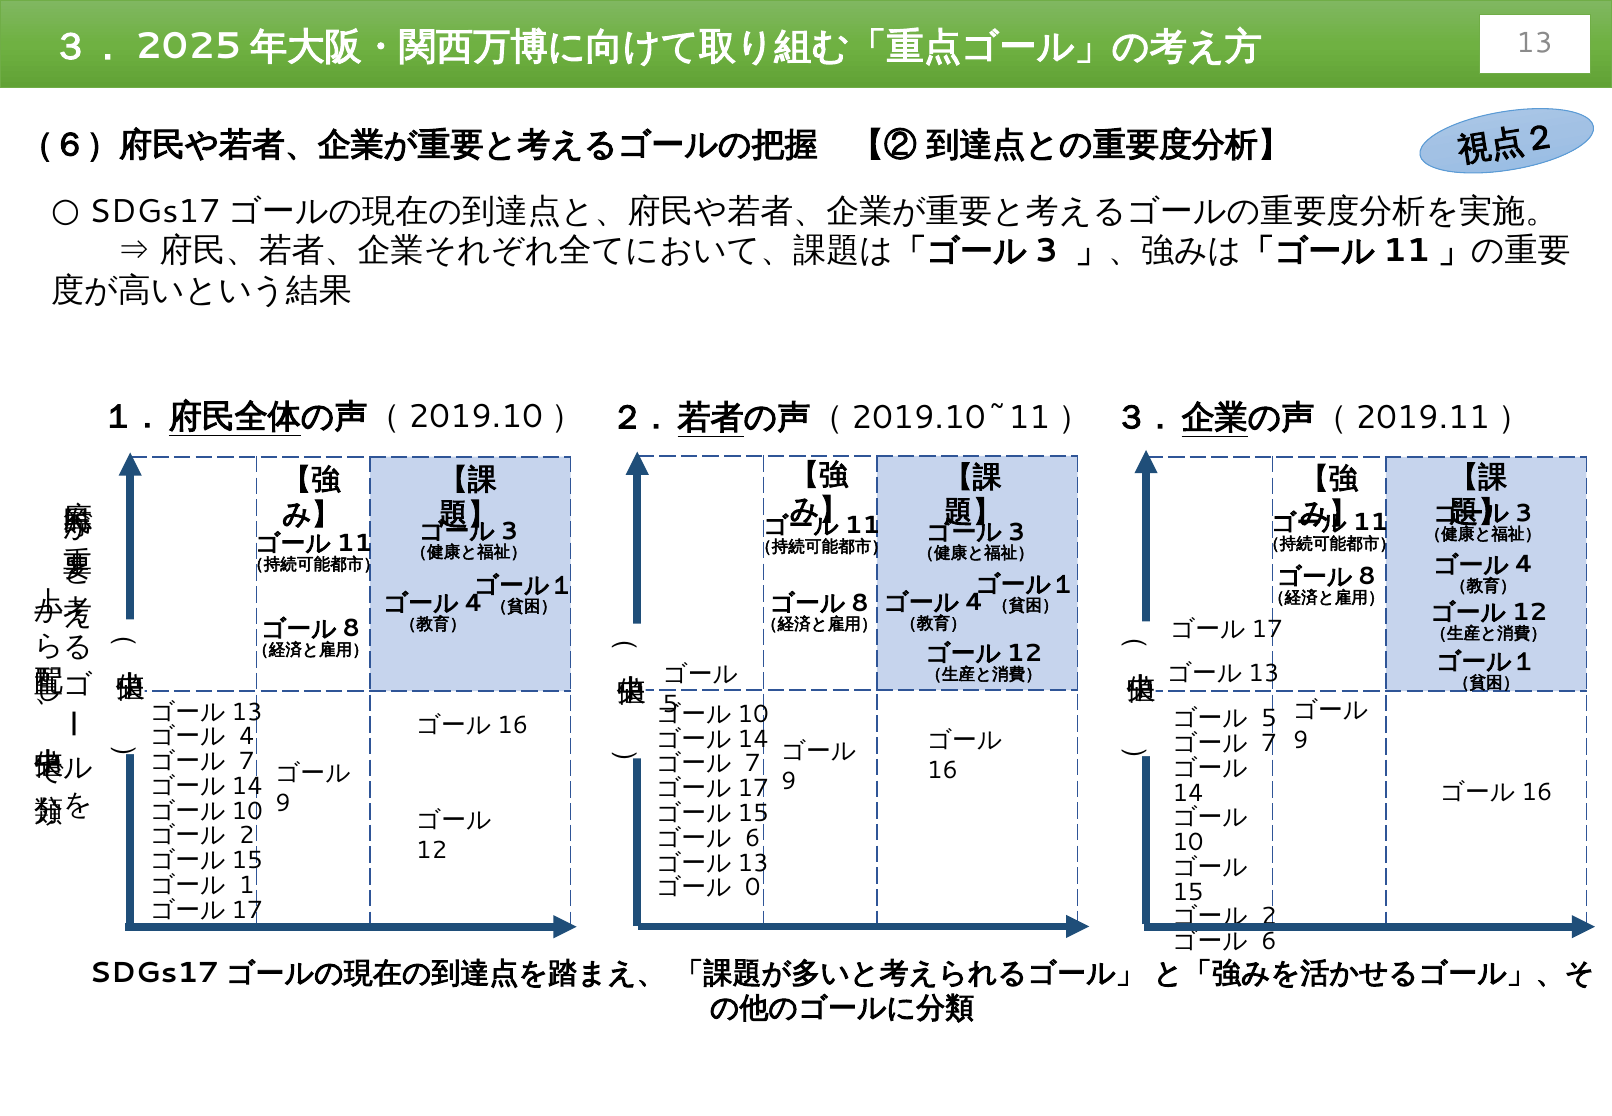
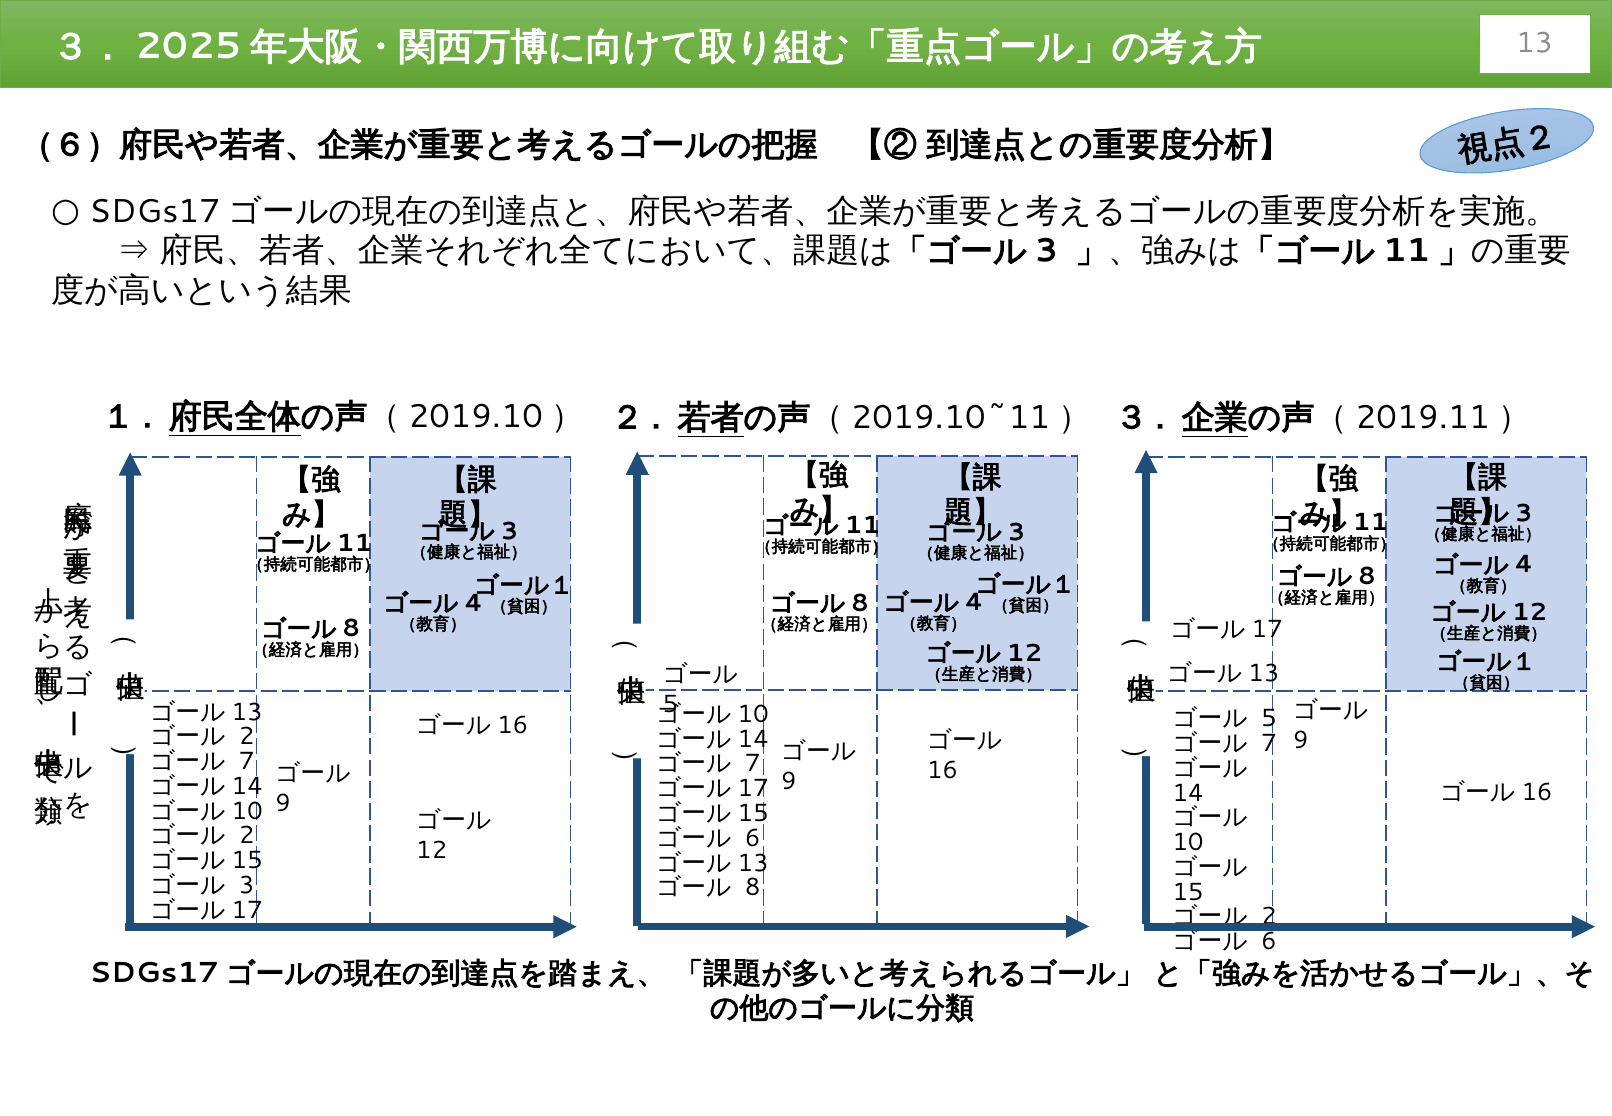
4: 4 -> 2 (247, 737)
1: 1 -> 3 (247, 885)
0: 0 -> 8 (753, 888)
